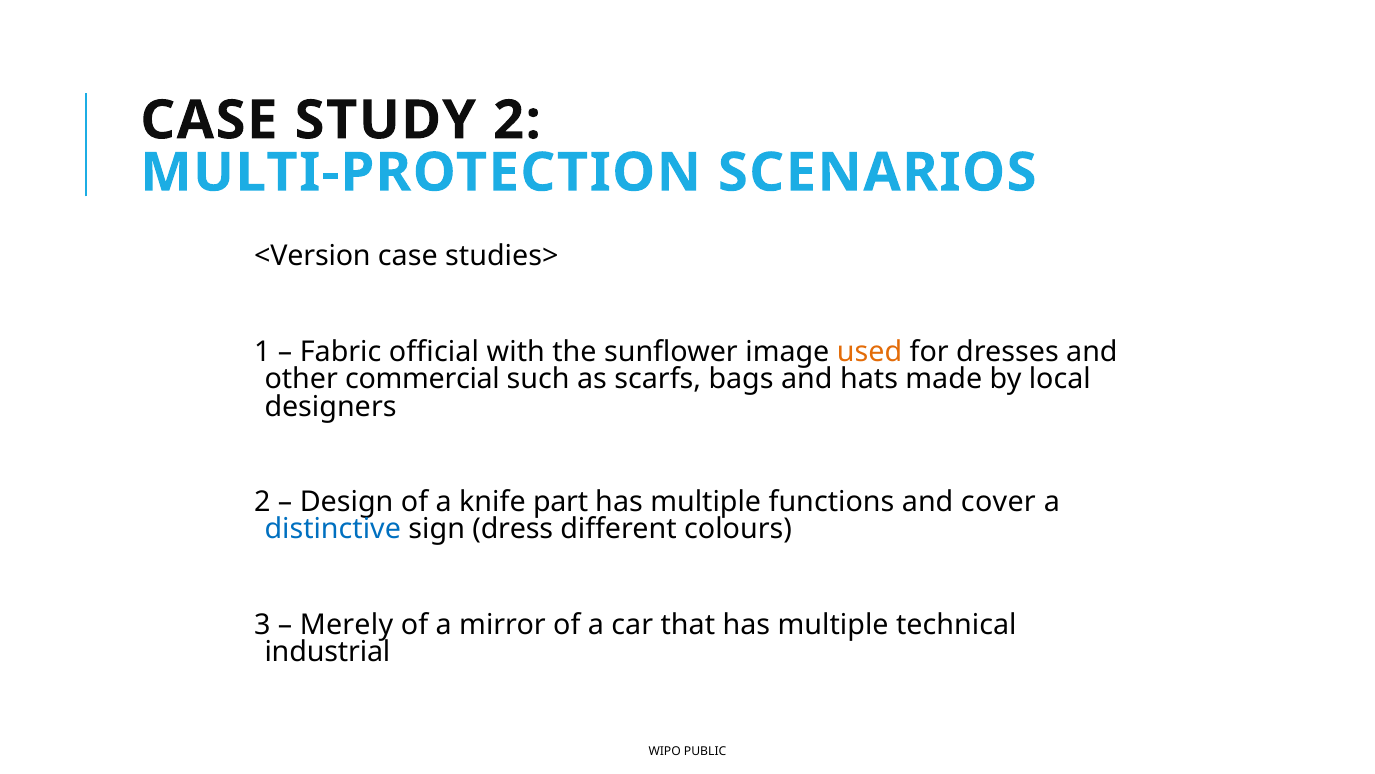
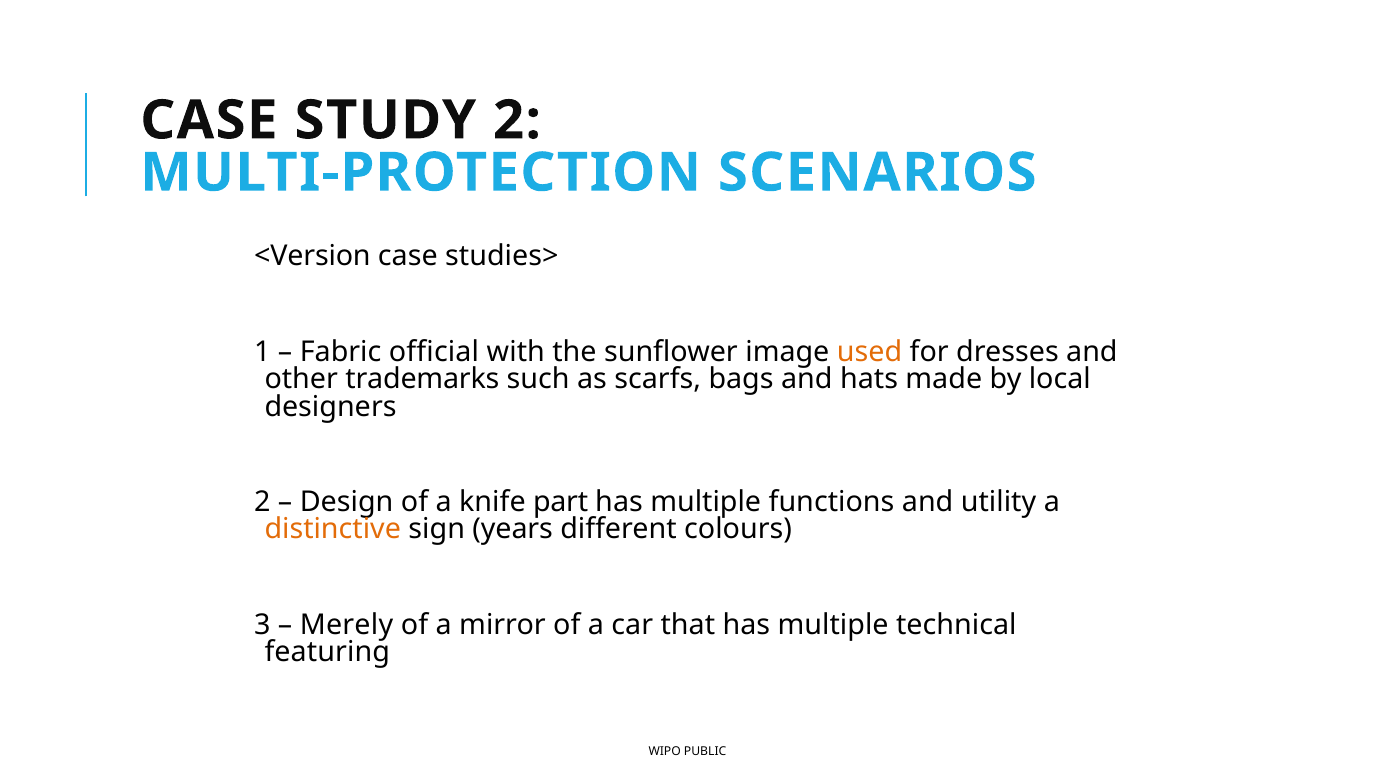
commercial: commercial -> trademarks (422, 379)
cover: cover -> utility (999, 502)
distinctive colour: blue -> orange (333, 529)
dress: dress -> years (513, 529)
industrial: industrial -> featuring (327, 652)
